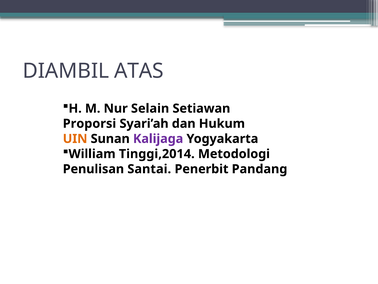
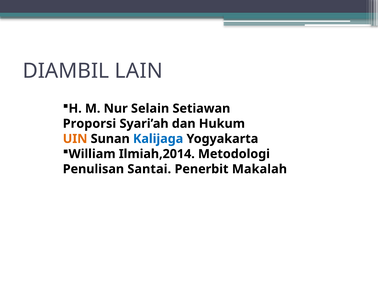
ATAS: ATAS -> LAIN (139, 71)
Kalijaga colour: purple -> blue (158, 139)
Tinggi,2014: Tinggi,2014 -> Ilmiah,2014 (157, 154)
Pandang: Pandang -> Makalah (259, 169)
